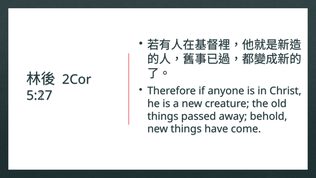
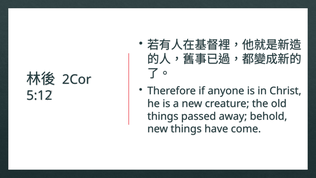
5:27: 5:27 -> 5:12 (39, 95)
